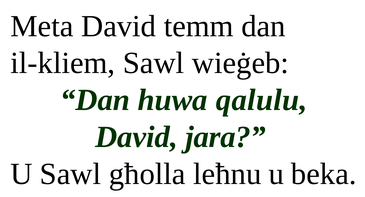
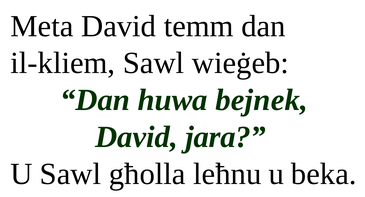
qalulu: qalulu -> bejnek (262, 100)
